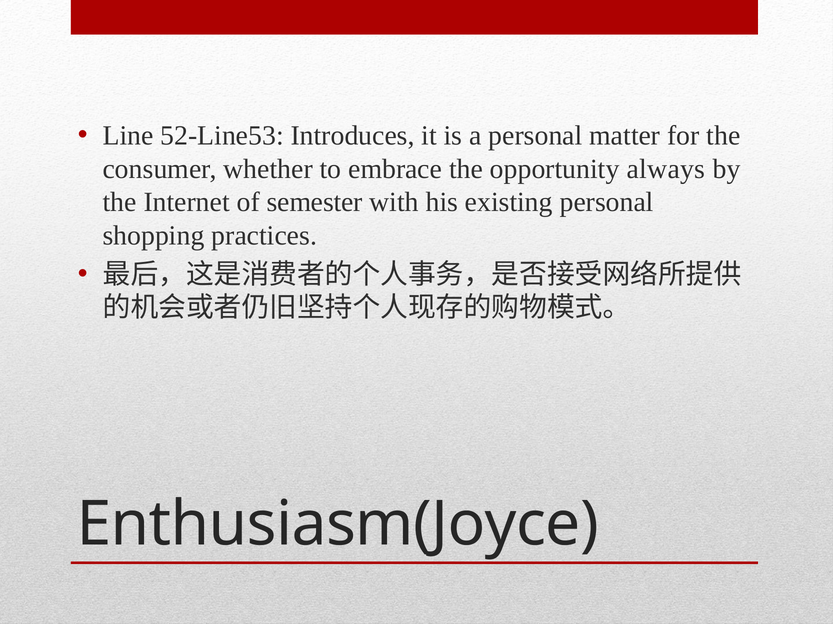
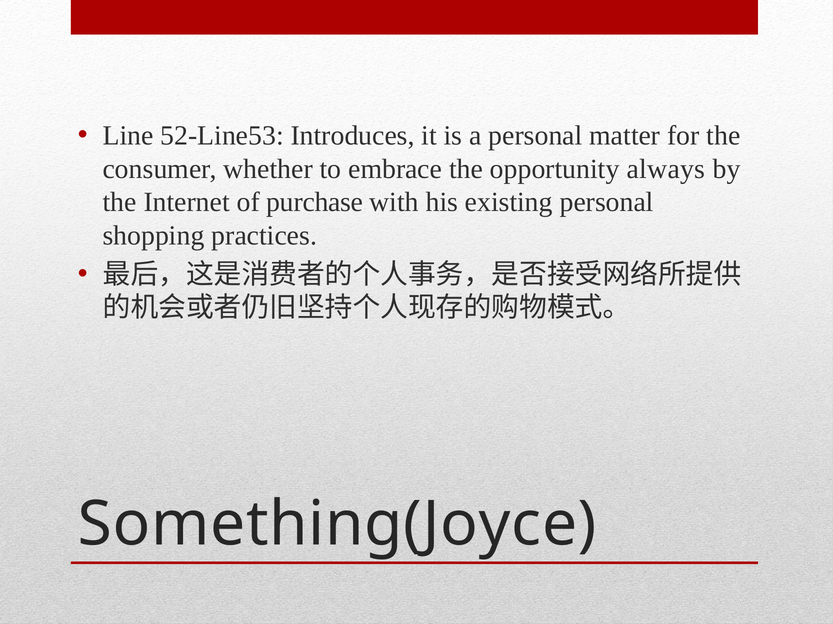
semester: semester -> purchase (315, 203)
Enthusiasm(Joyce: Enthusiasm(Joyce -> Something(Joyce (337, 525)
